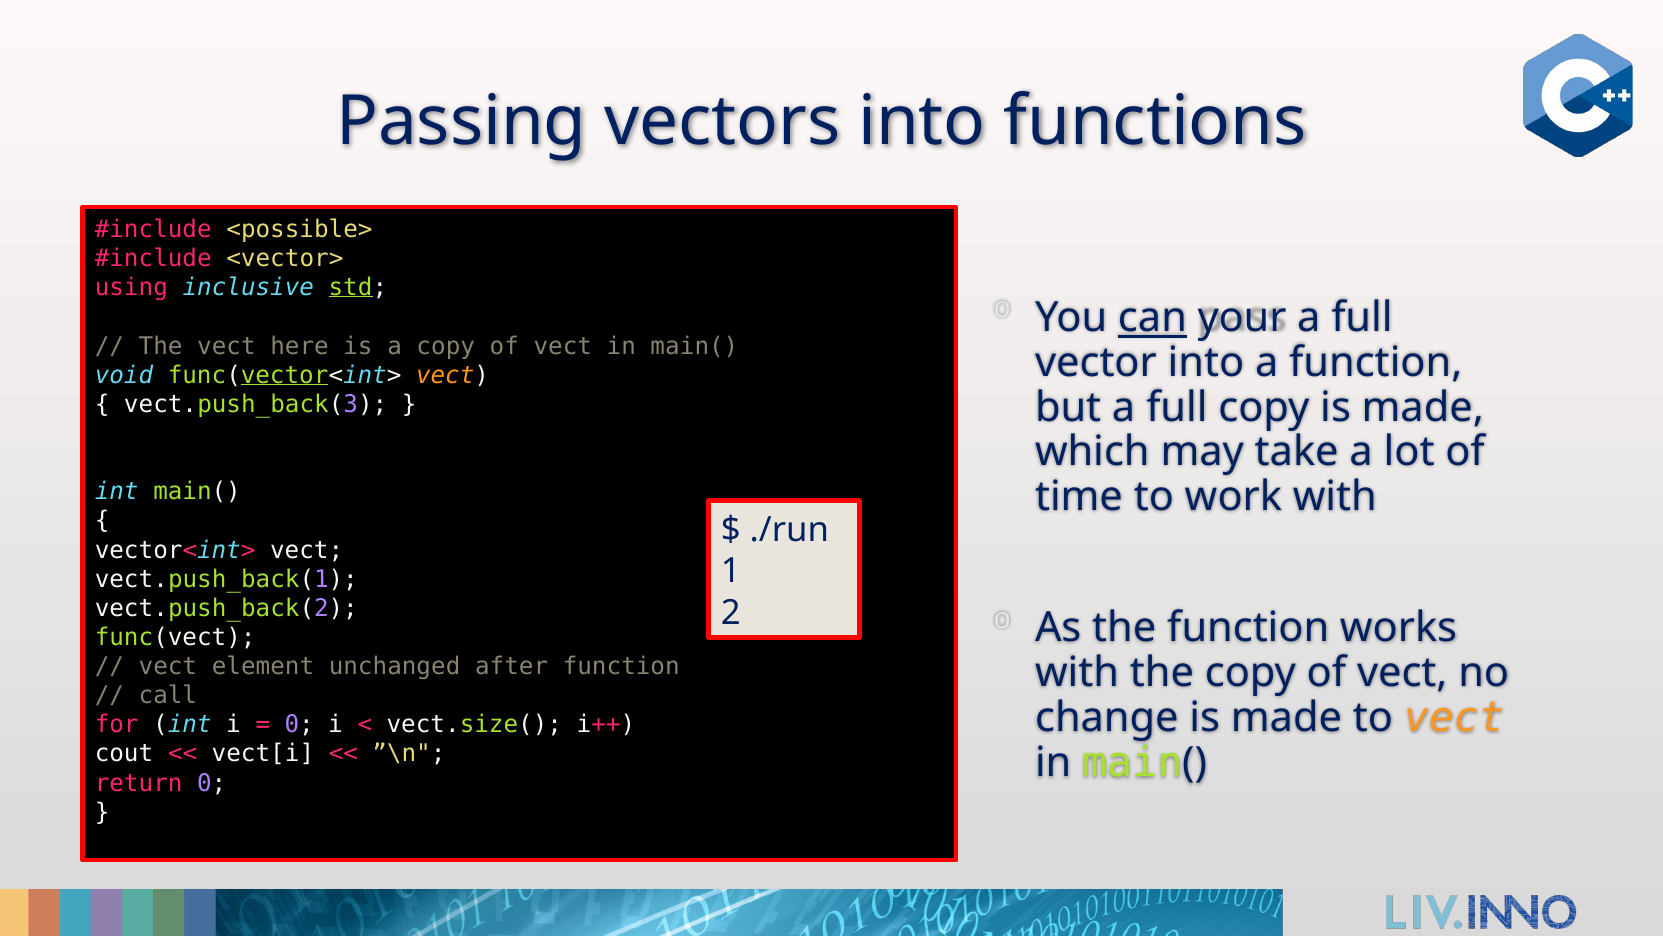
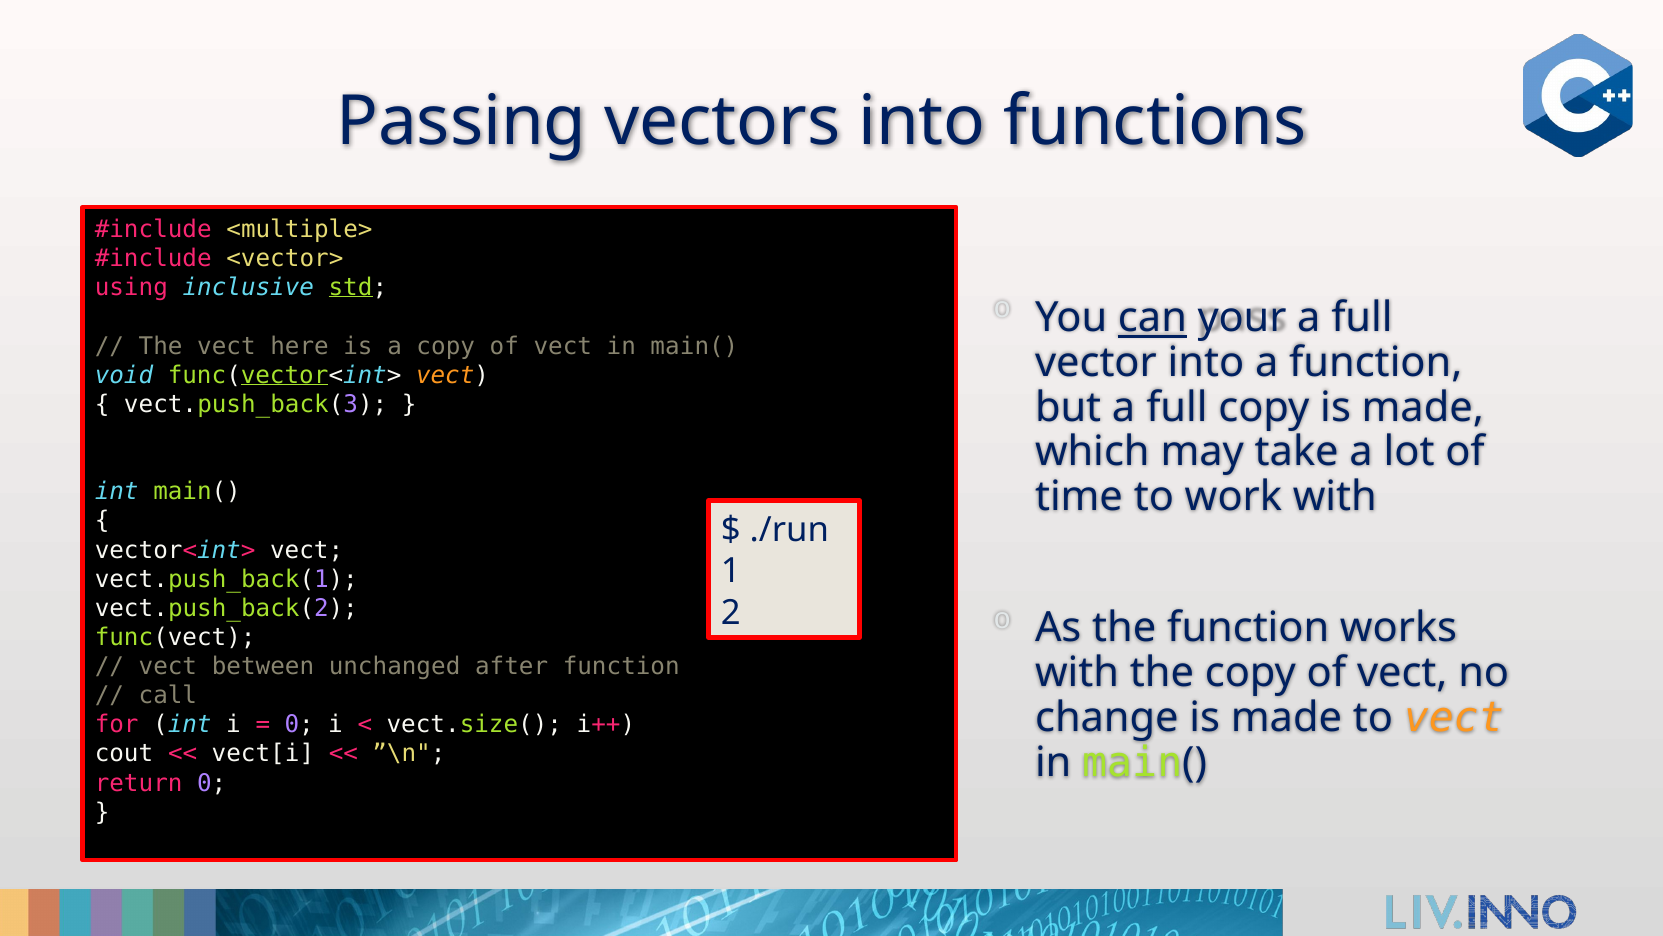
<possible>: <possible> -> <multiple> (299, 229)
element: element -> between (263, 666)
